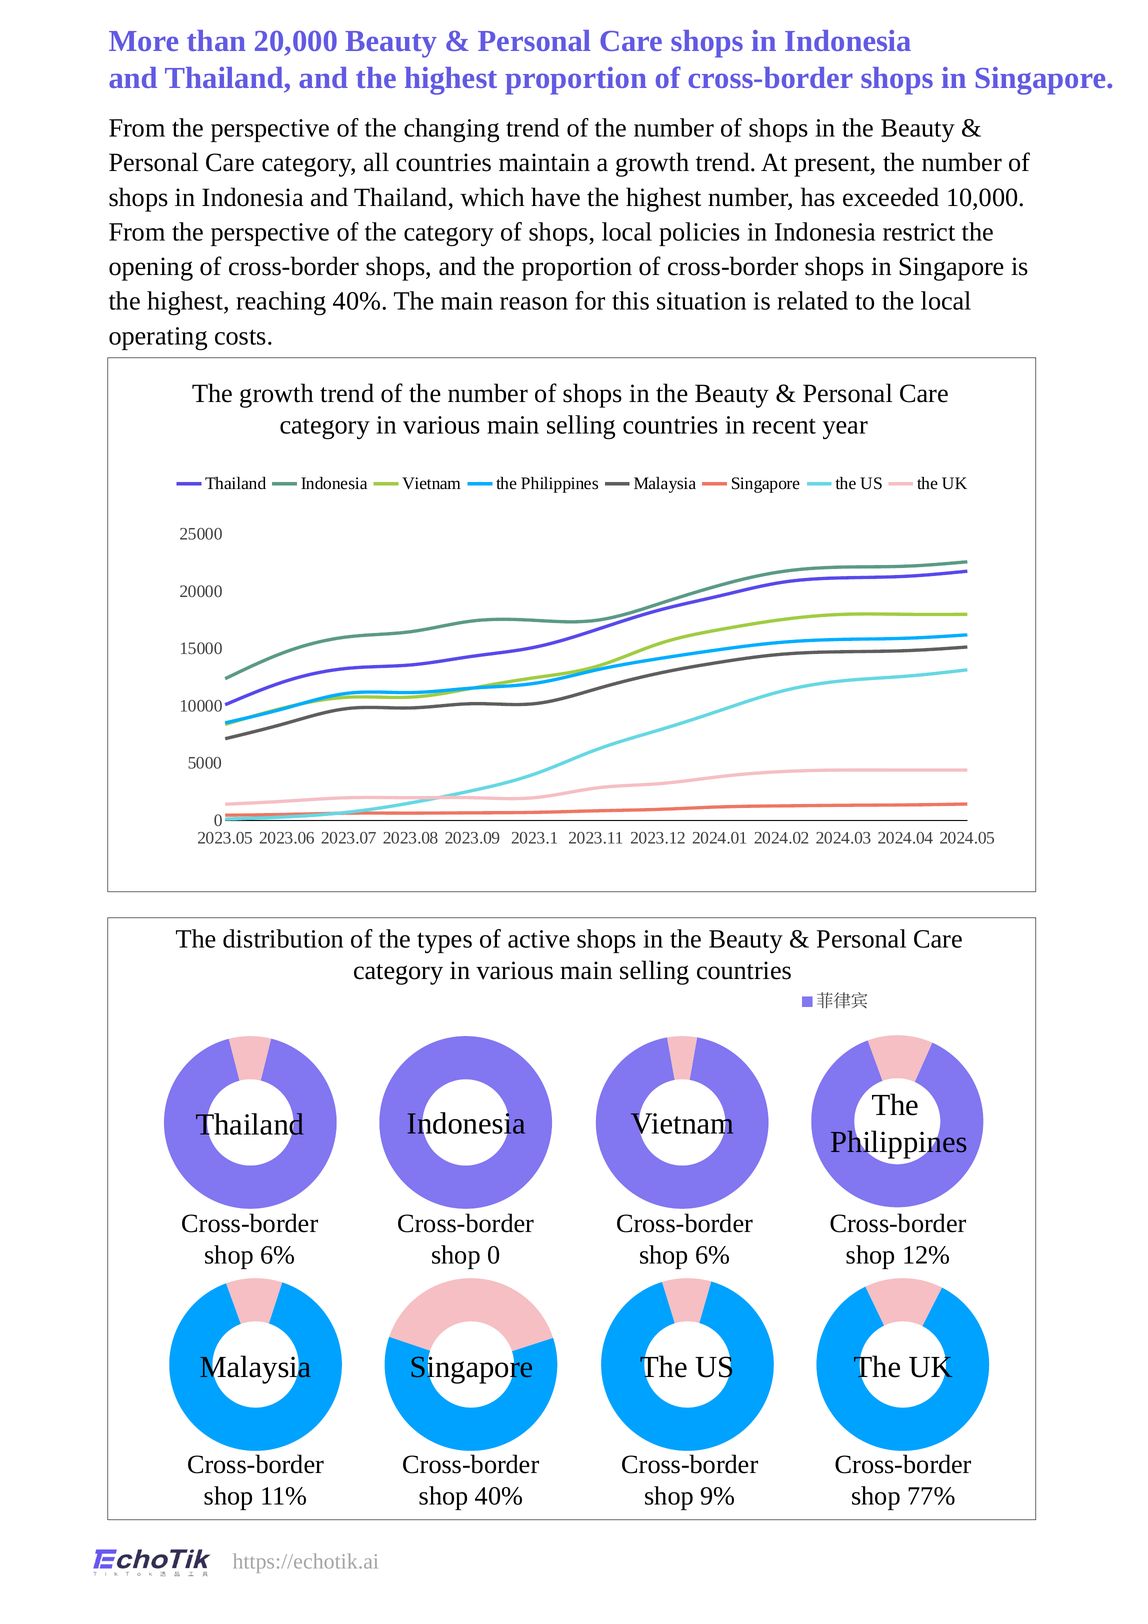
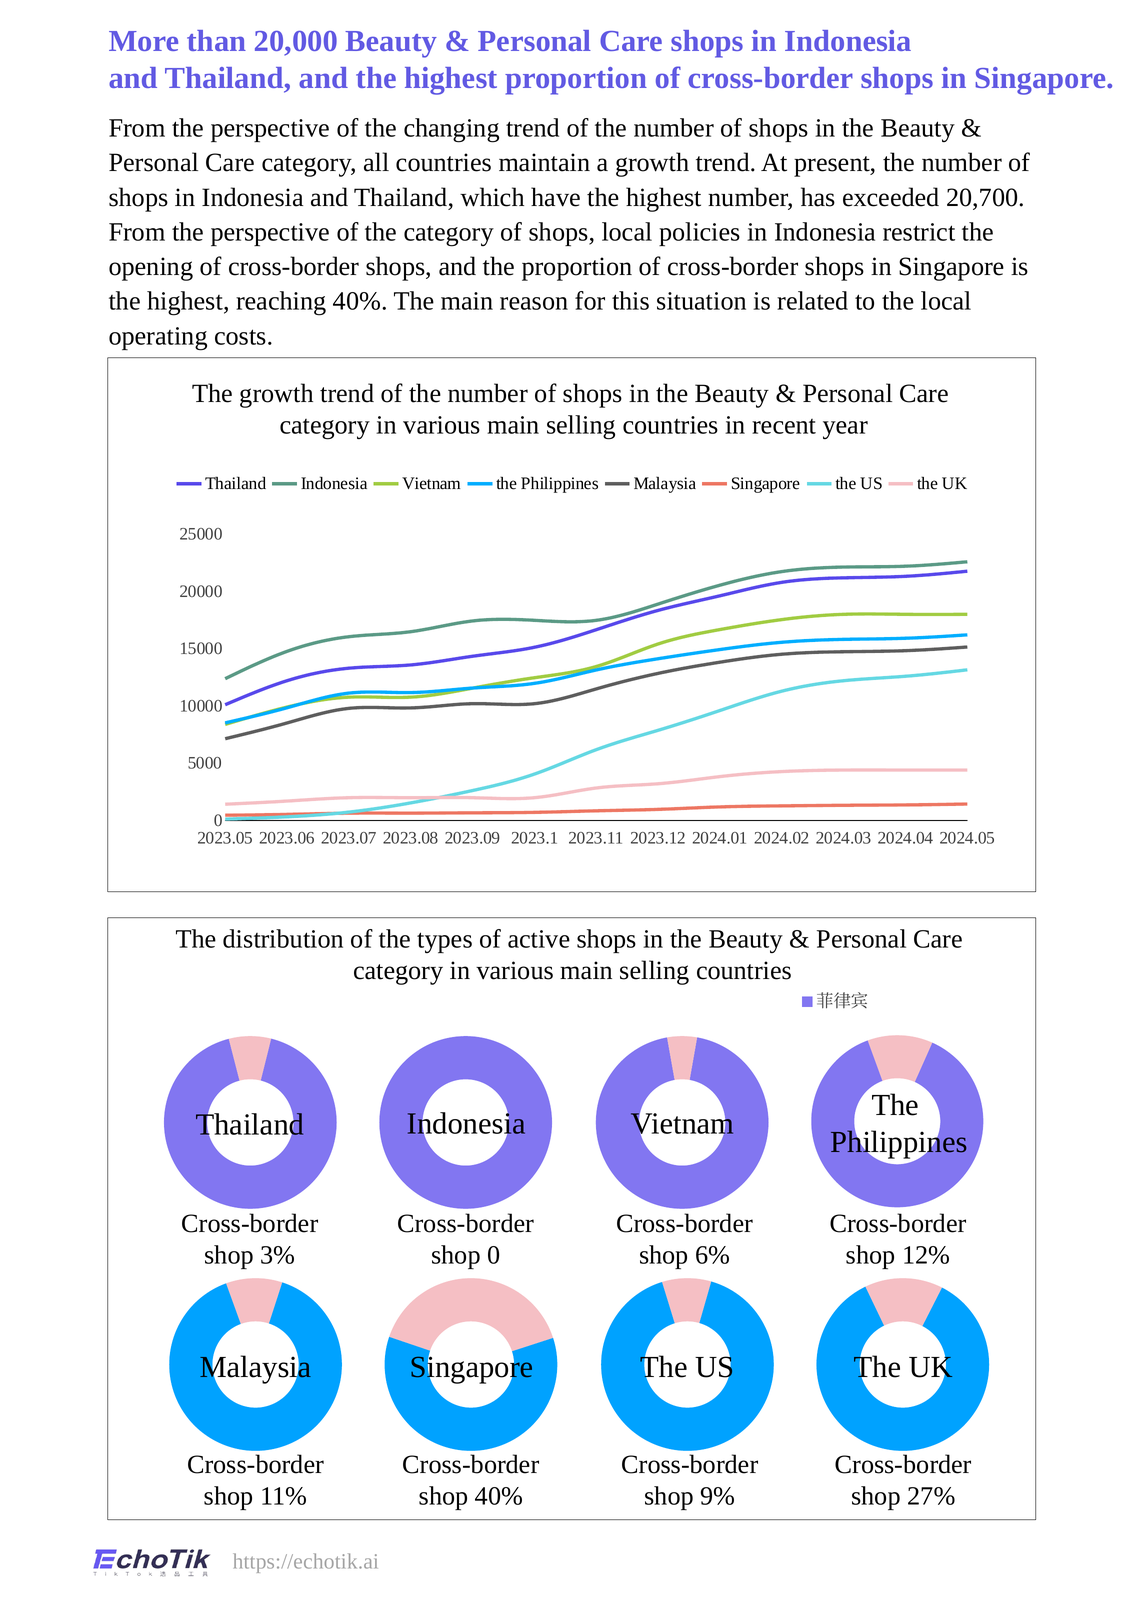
10,000: 10,000 -> 20,700 (985, 197)
6%: 6% -> 3% (278, 1255)
77%: 77% -> 27% (931, 1496)
